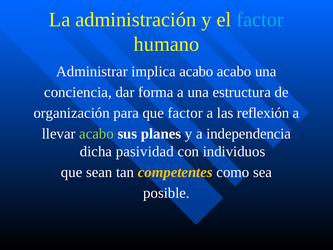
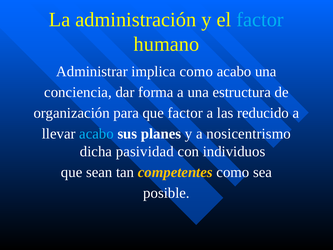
implica acabo: acabo -> como (196, 71)
reflexión: reflexión -> reducido (263, 113)
acabo colour: light green -> light blue (96, 134)
independencia: independencia -> nosicentrismo (249, 134)
